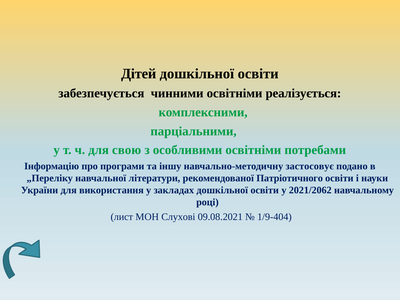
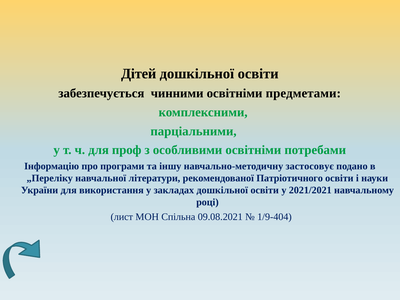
реалізується: реалізується -> предметами (303, 93)
свою: свою -> проф (127, 150)
2021/2062: 2021/2062 -> 2021/2021 (310, 190)
Слухові: Слухові -> Спільна (178, 217)
